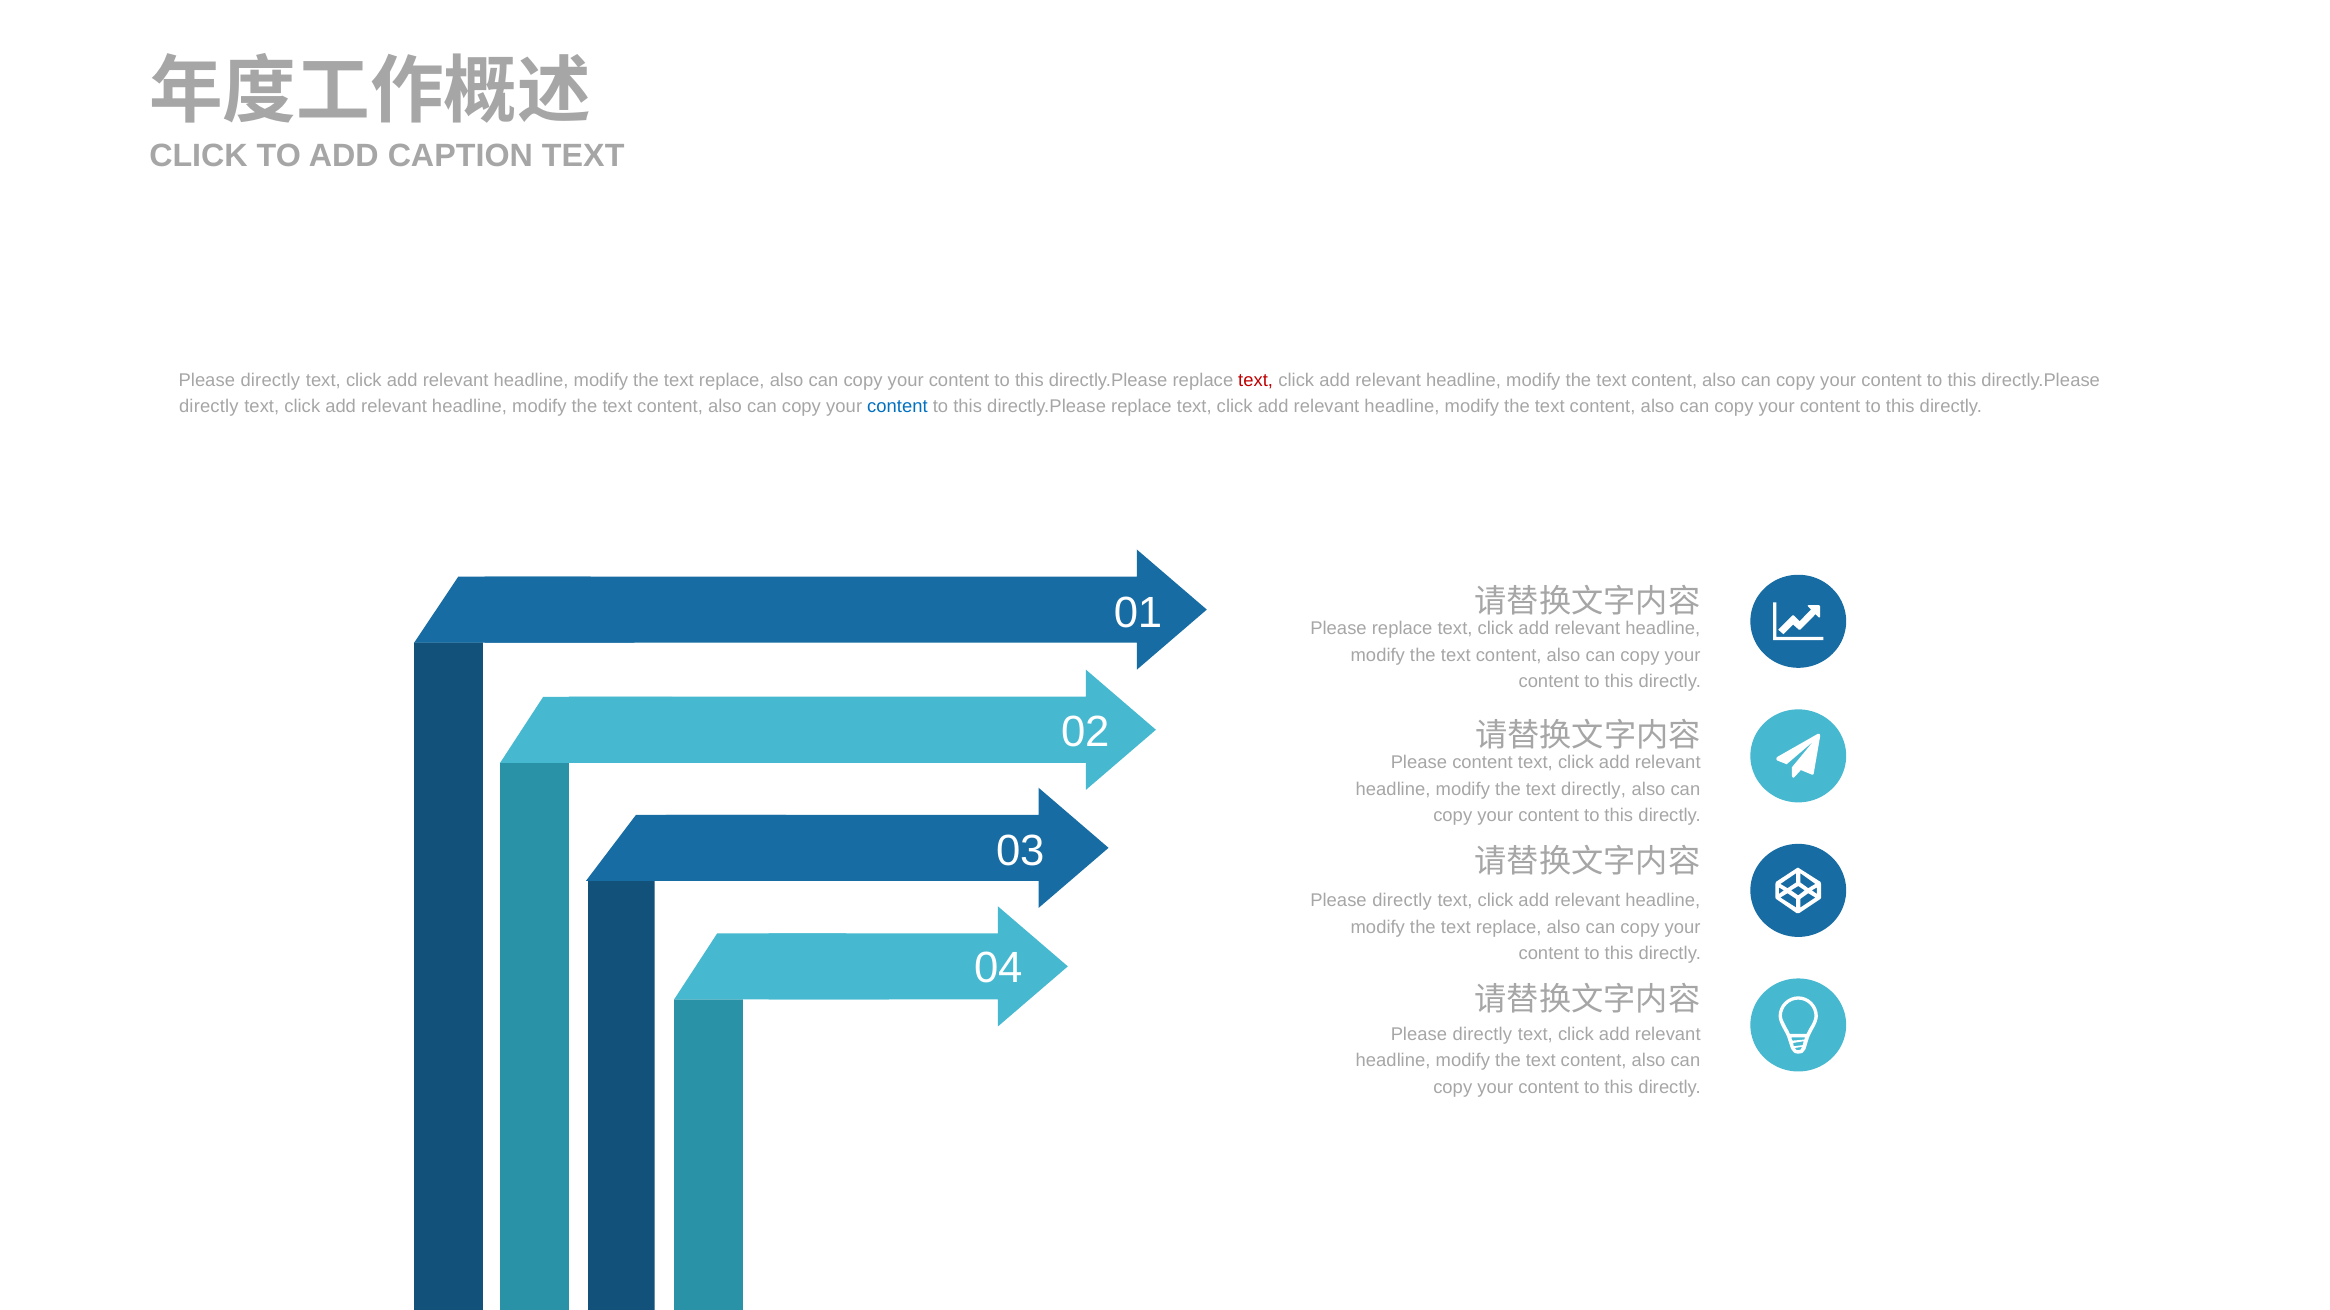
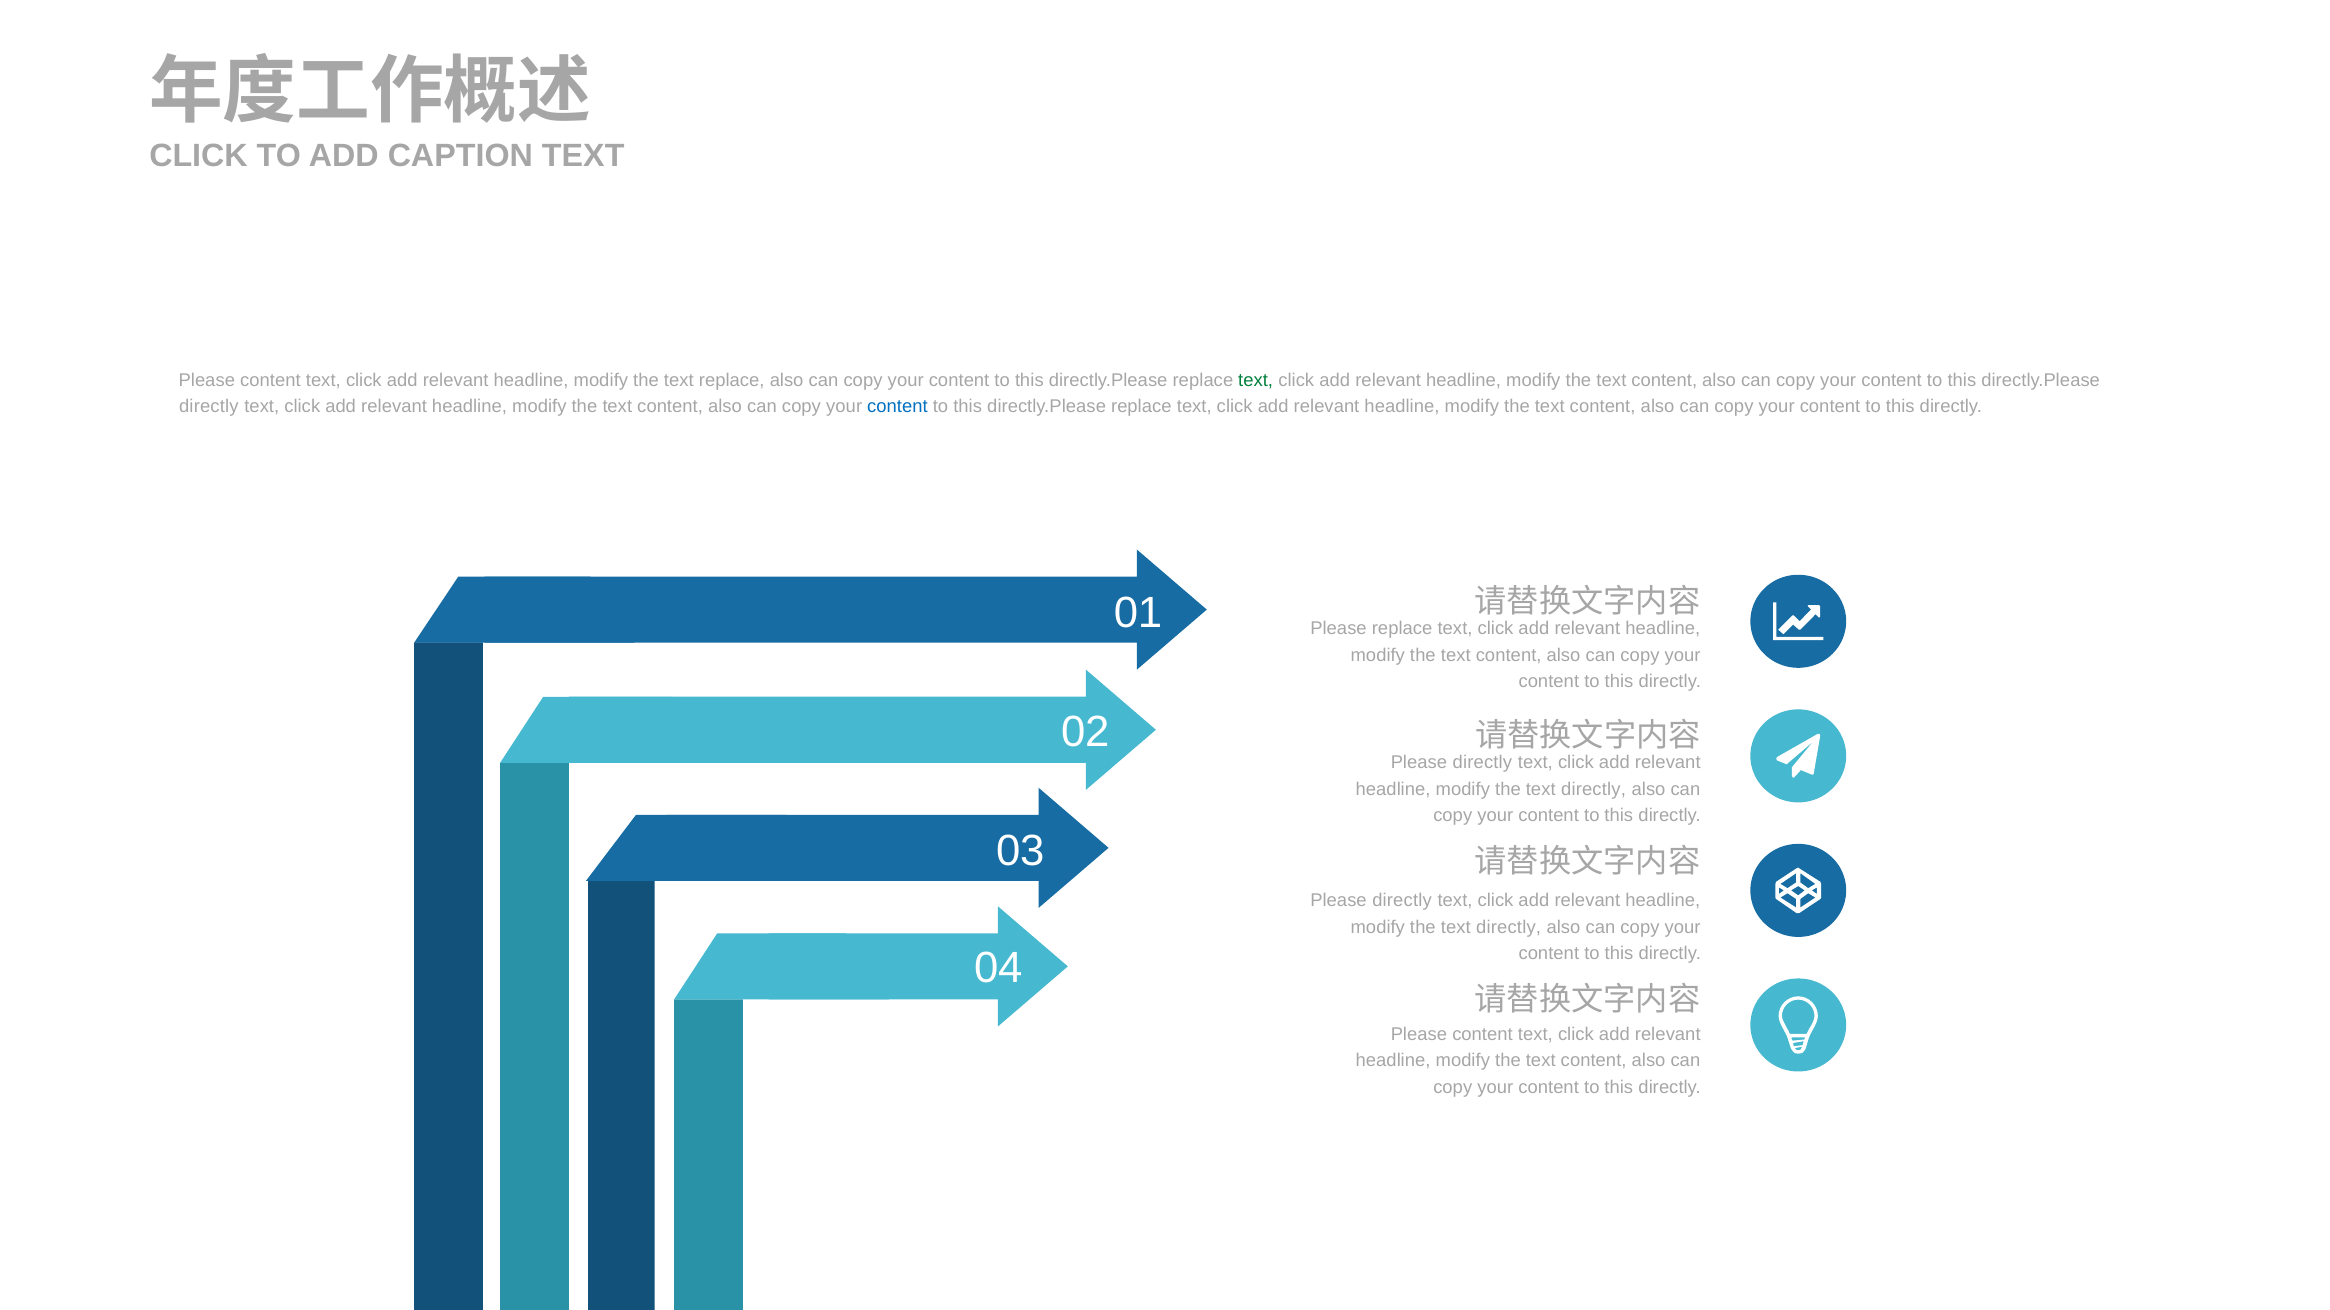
directly: directly -> content (270, 380)
text colour: red -> green (1256, 380)
content: content -> directly (1482, 763)
replace: replace -> directly (1509, 928)
directly: directly -> content (1482, 1035)
